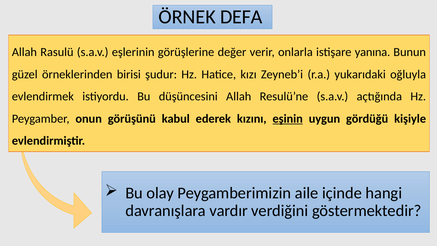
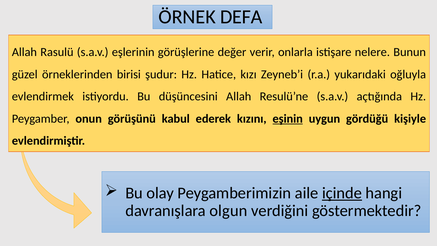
yanına: yanına -> nelere (372, 52)
içinde underline: none -> present (342, 193)
vardır: vardır -> olgun (228, 211)
